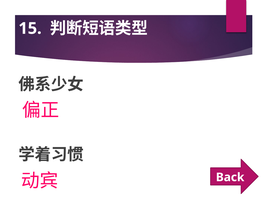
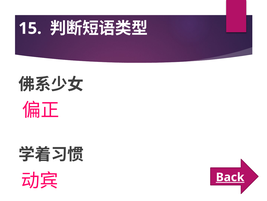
Back underline: none -> present (230, 177)
